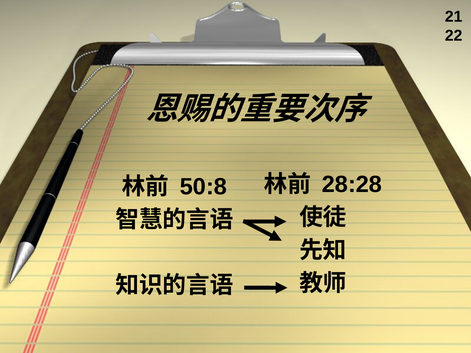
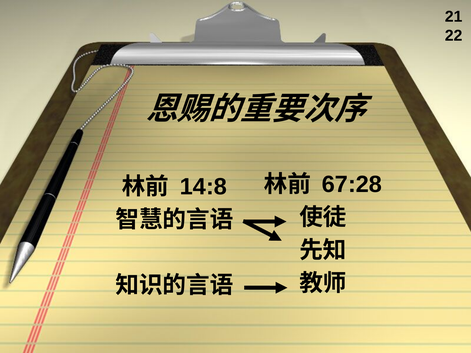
28:28: 28:28 -> 67:28 (352, 185)
50:8: 50:8 -> 14:8 (203, 187)
